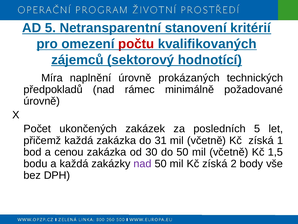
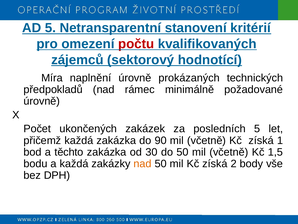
31: 31 -> 90 (161, 140)
cenou: cenou -> těchto (69, 152)
nad colour: purple -> orange (143, 163)
